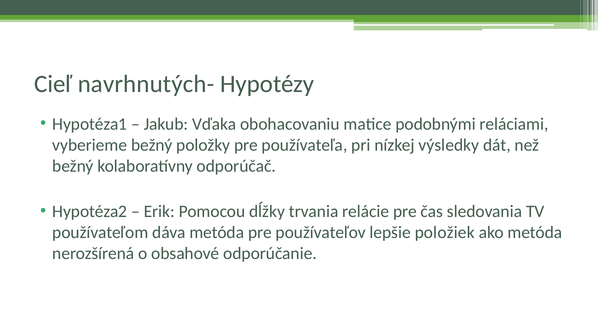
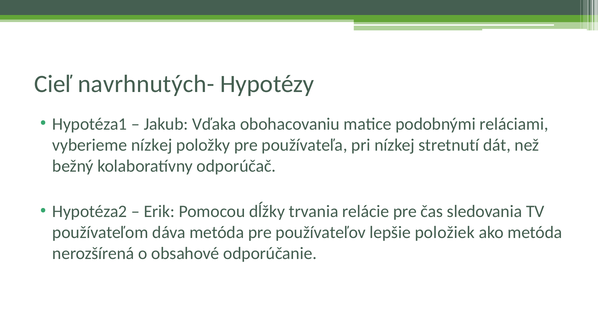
vyberieme bežný: bežný -> nízkej (152, 145)
výsledky: výsledky -> stretnutí (449, 145)
